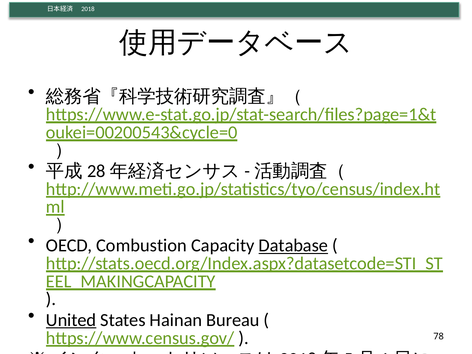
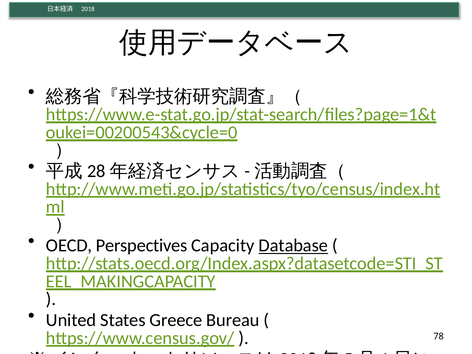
Combustion: Combustion -> Perspectives (142, 246)
United underline: present -> none (71, 320)
Hainan: Hainan -> Greece (176, 320)
